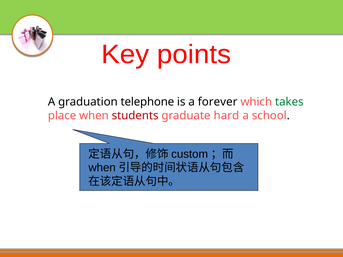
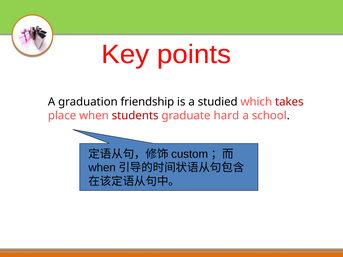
telephone: telephone -> friendship (147, 102)
forever: forever -> studied (218, 102)
takes colour: green -> red (289, 102)
